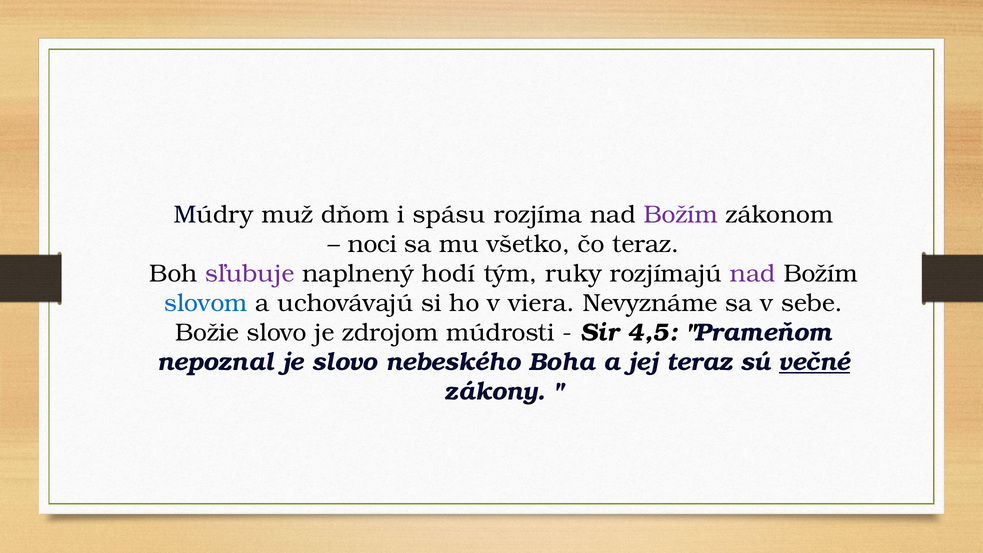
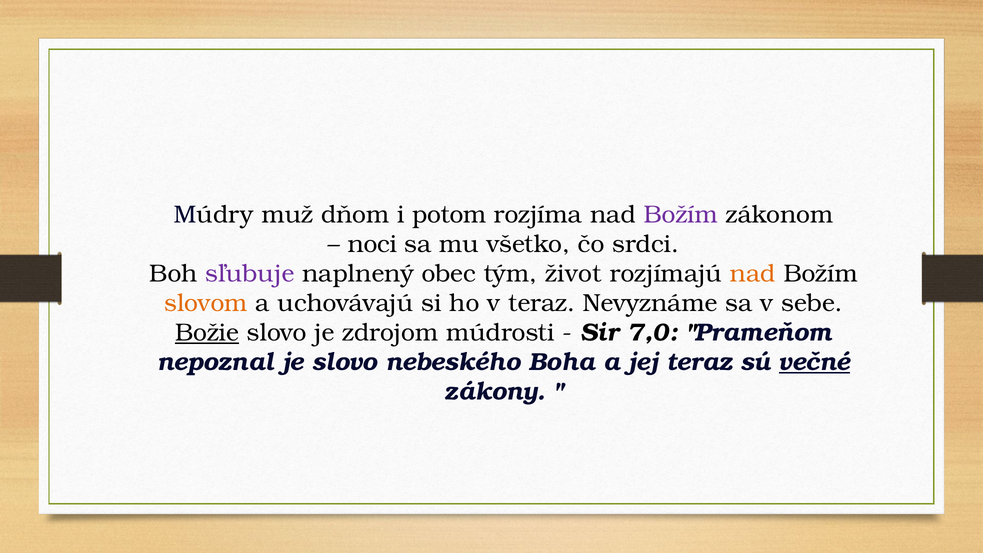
spásu: spásu -> potom (449, 215)
čo teraz: teraz -> srdci (646, 244)
hodí: hodí -> obec (449, 274)
ruky: ruky -> život (573, 274)
nad colour: purple -> orange (753, 274)
slovom colour: blue -> orange (206, 303)
v viera: viera -> teraz (542, 303)
Božie underline: none -> present (207, 333)
4,5: 4,5 -> 7,0 (652, 333)
